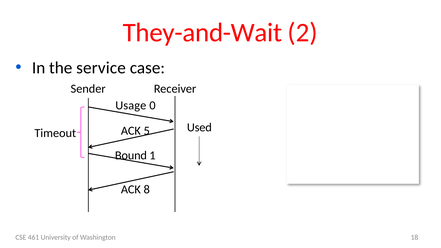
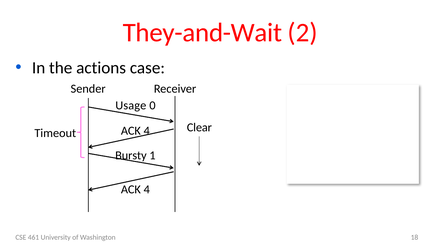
service: service -> actions (101, 68)
5: 5 -> 4 (147, 131)
Used: Used -> Clear (199, 127)
Bound: Bound -> Bursty (131, 156)
8: 8 -> 4 (147, 190)
